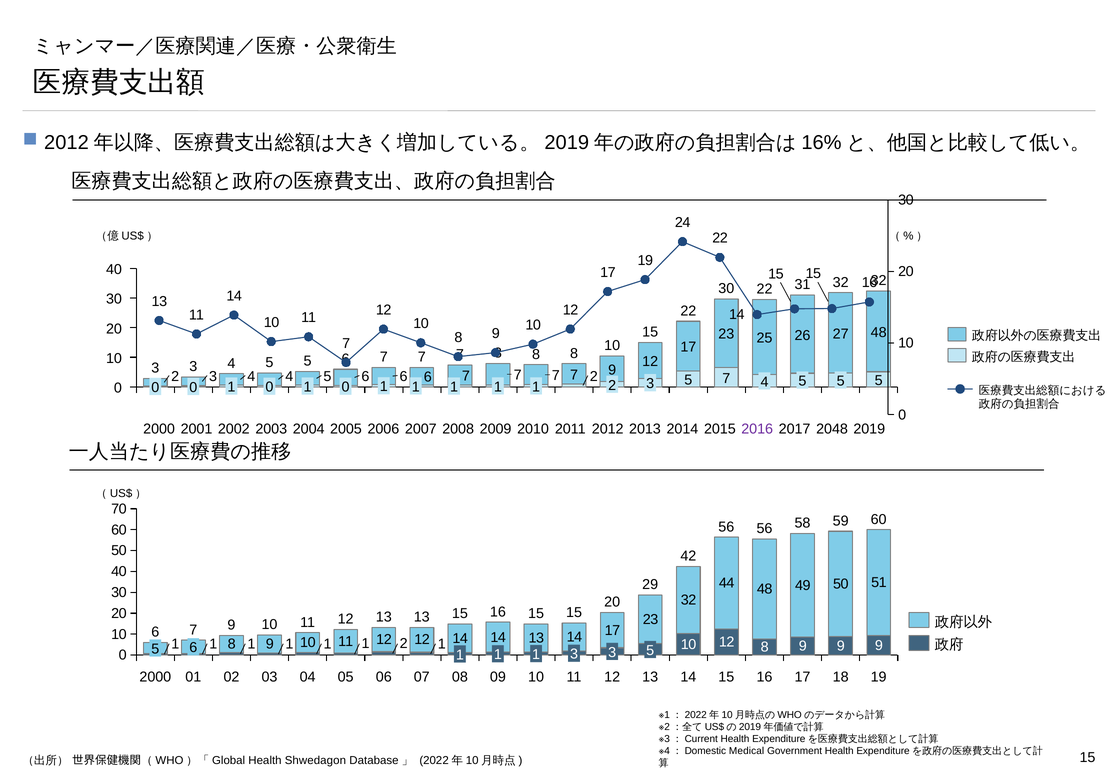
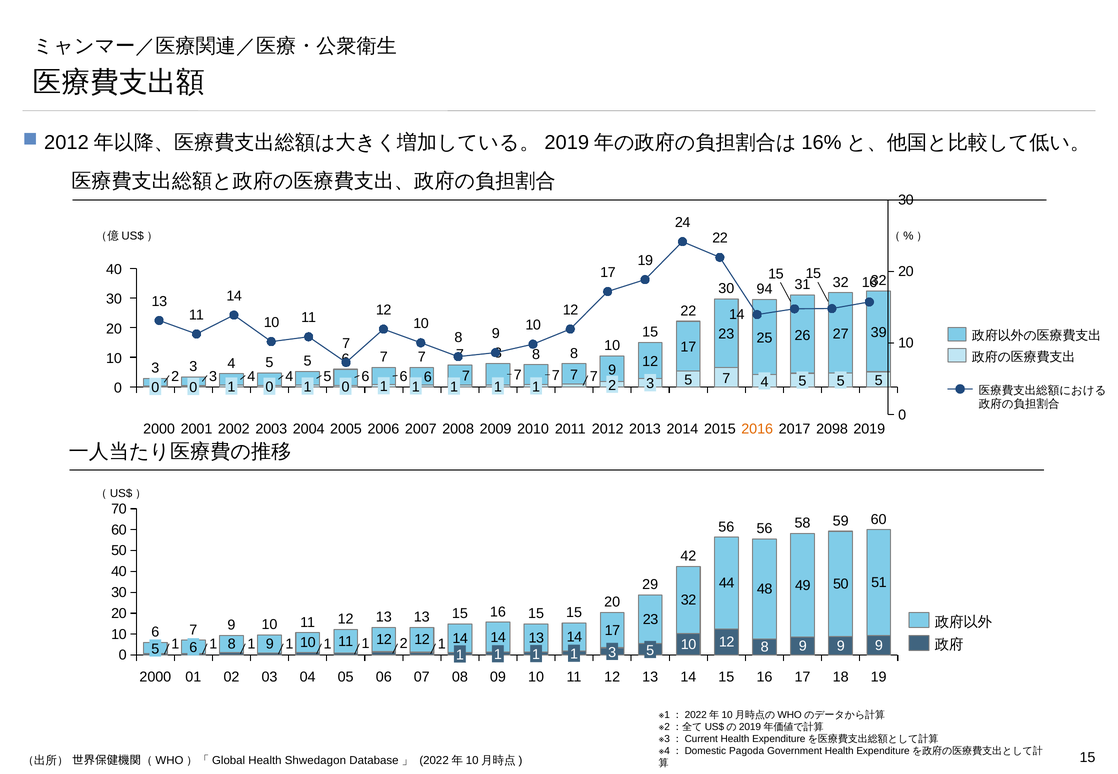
30 22: 22 -> 94 (765, 289)
27 48: 48 -> 39 (879, 332)
2: 2 -> 7 (594, 376)
2016 colour: purple -> orange (757, 429)
2048: 2048 -> 2098 (832, 429)
3: 3 -> 1 (574, 654)
Medical: Medical -> Pagoda (747, 751)
